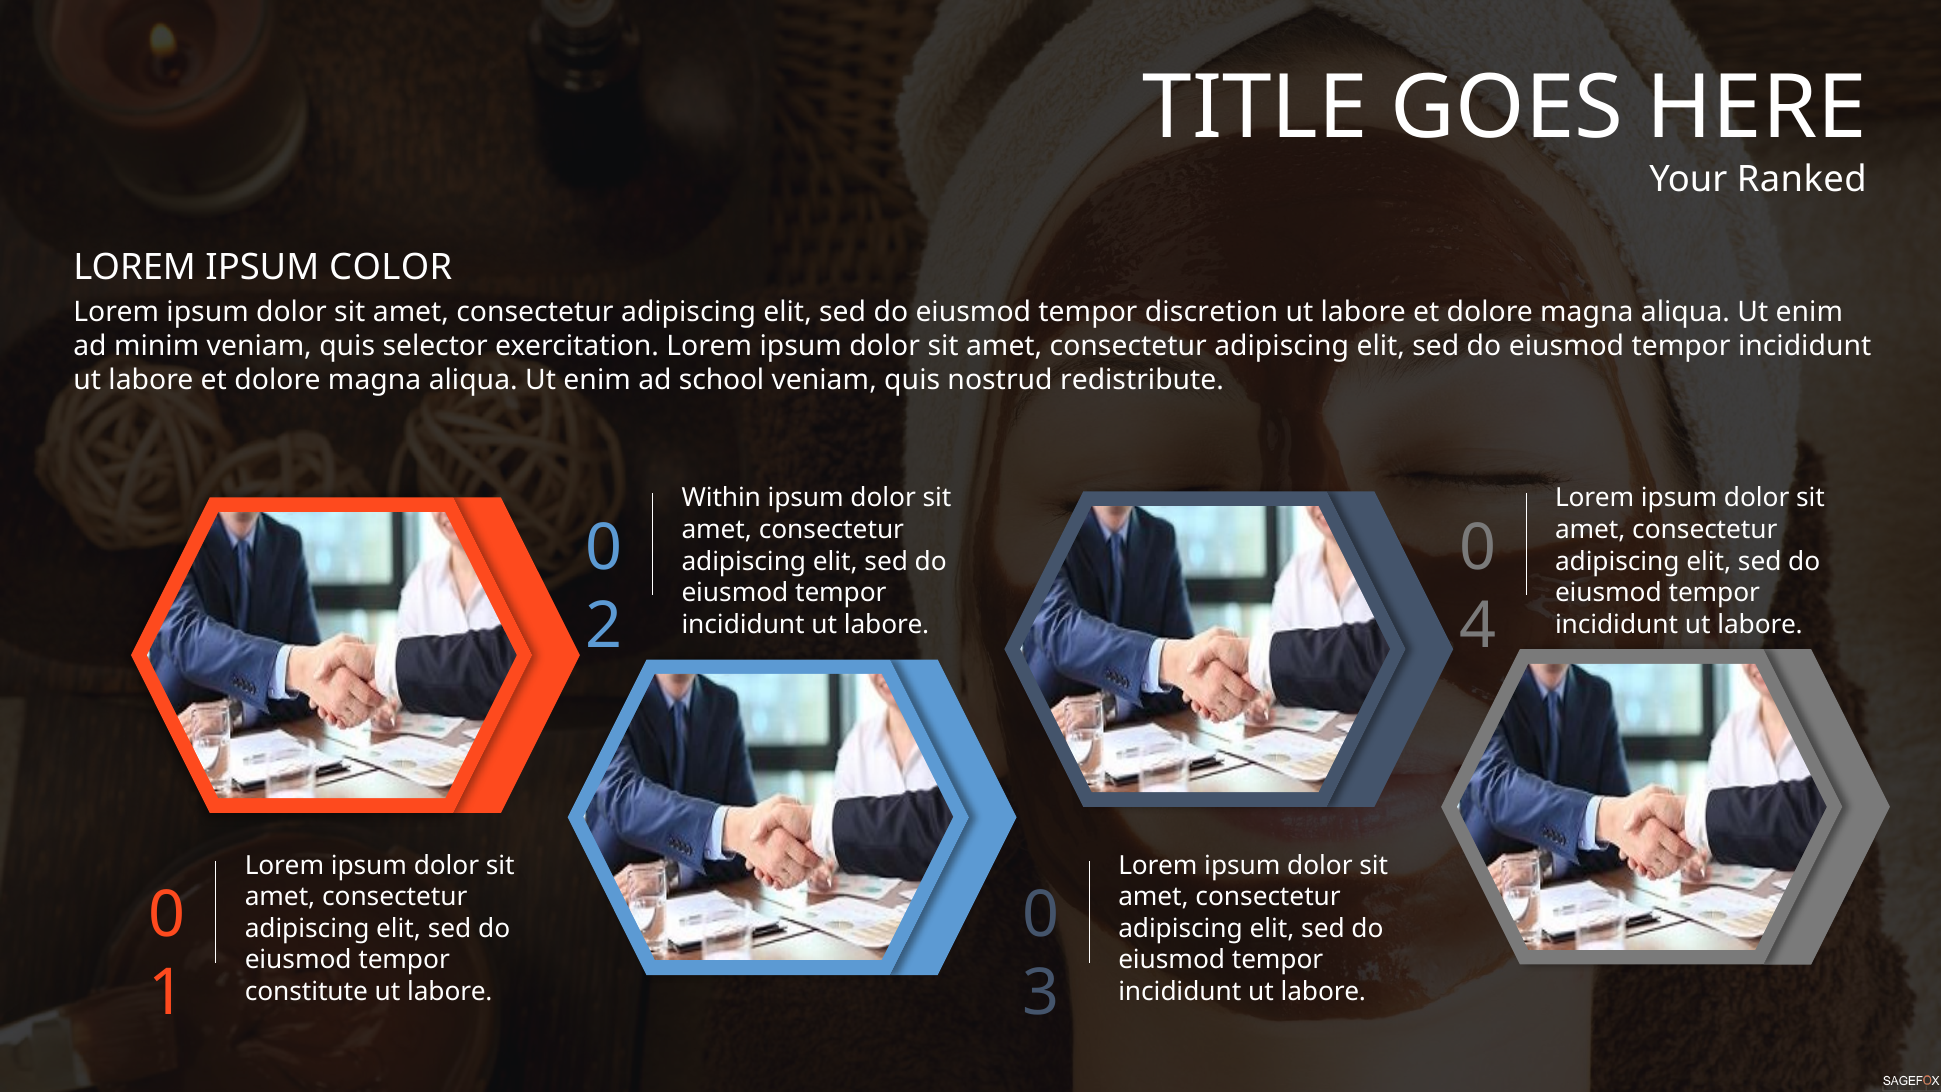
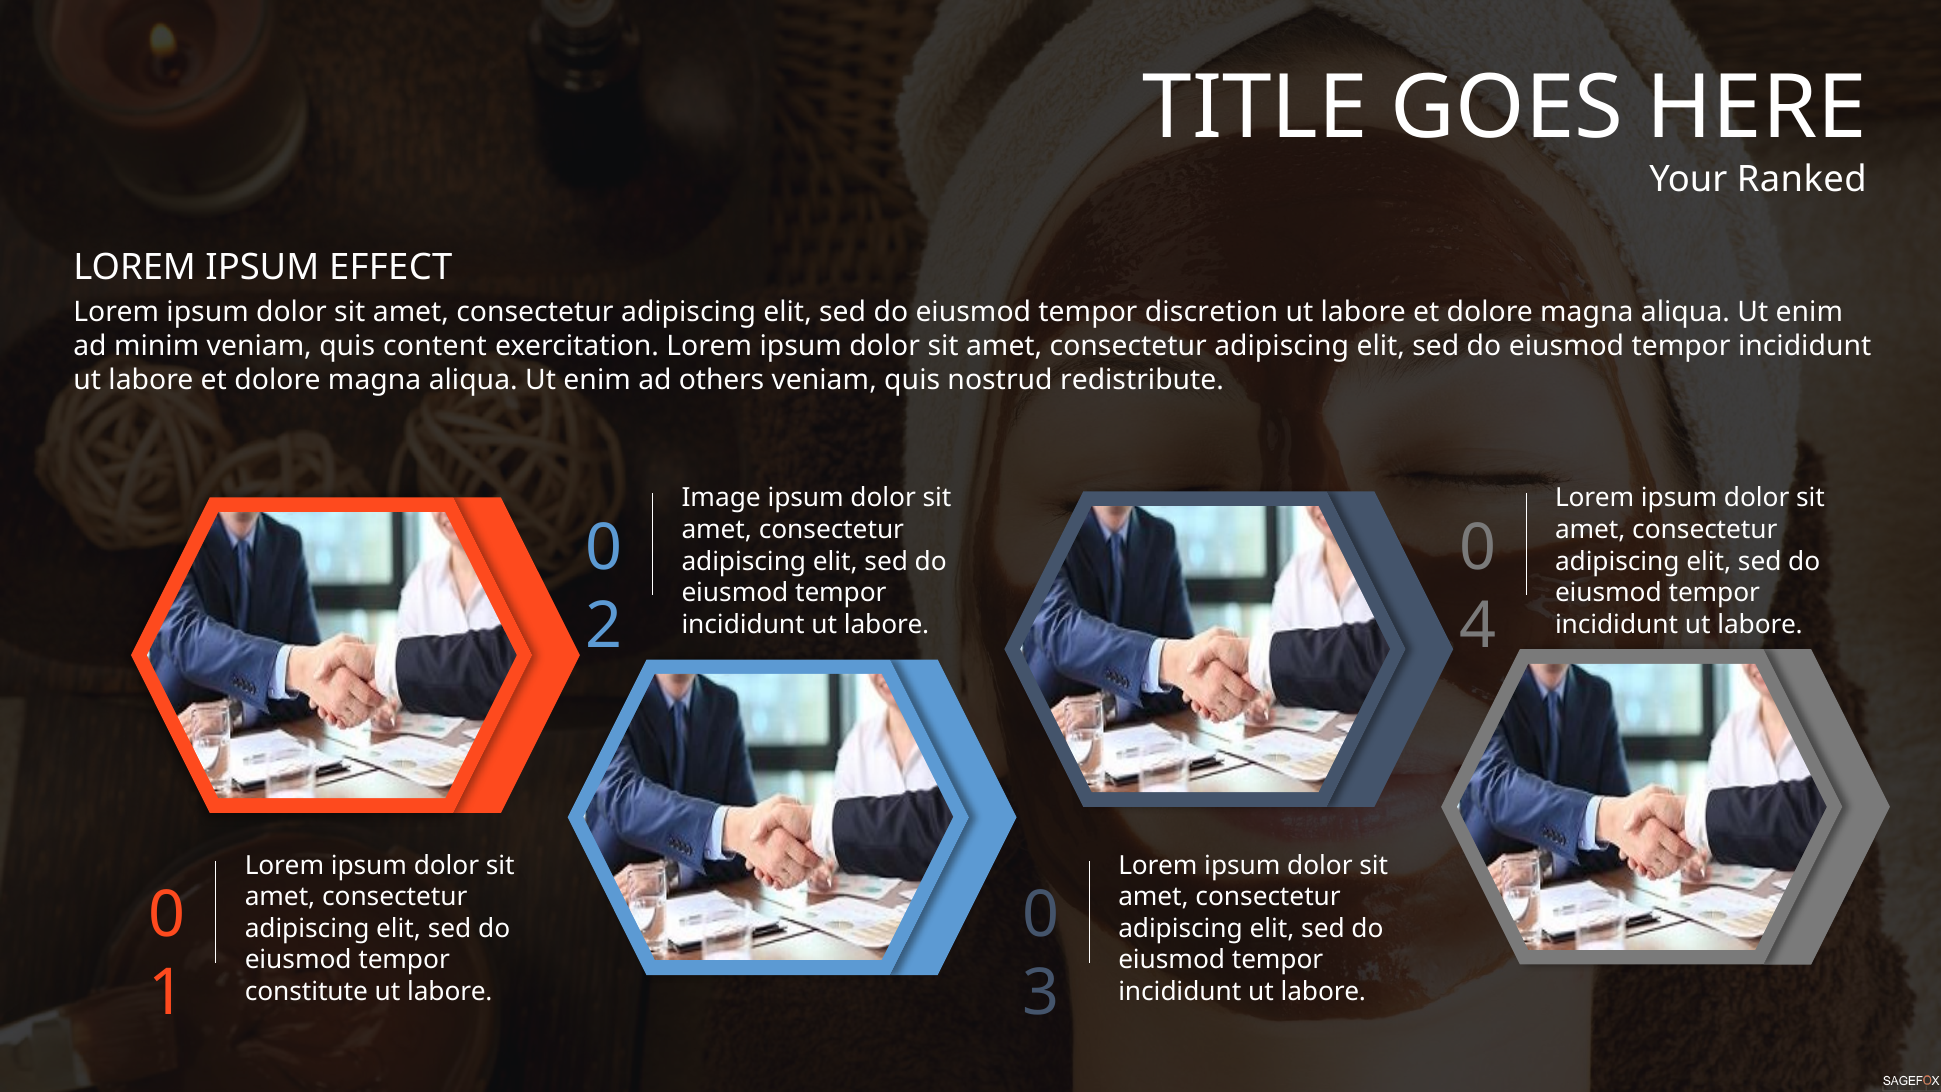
COLOR: COLOR -> EFFECT (391, 267)
selector: selector -> content (435, 347)
school: school -> others (722, 380)
Within: Within -> Image (721, 498)
